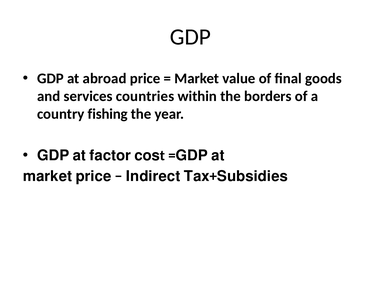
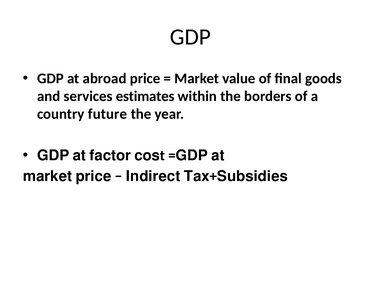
countries: countries -> estimates (145, 96)
fishing: fishing -> future (108, 114)
